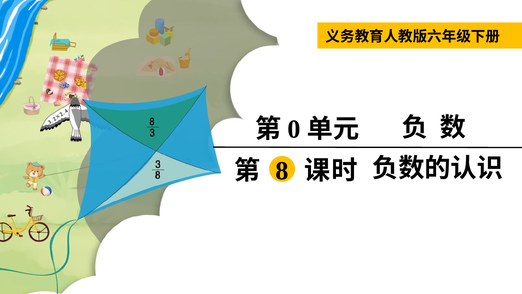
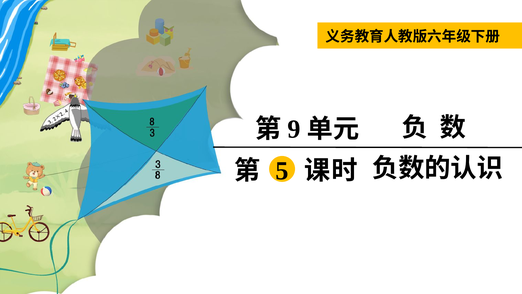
0: 0 -> 9 (294, 129)
8: 8 -> 5 (282, 171)
